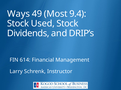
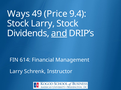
Most: Most -> Price (56, 14)
Stock Used: Used -> Larry (43, 24)
and underline: none -> present (59, 34)
